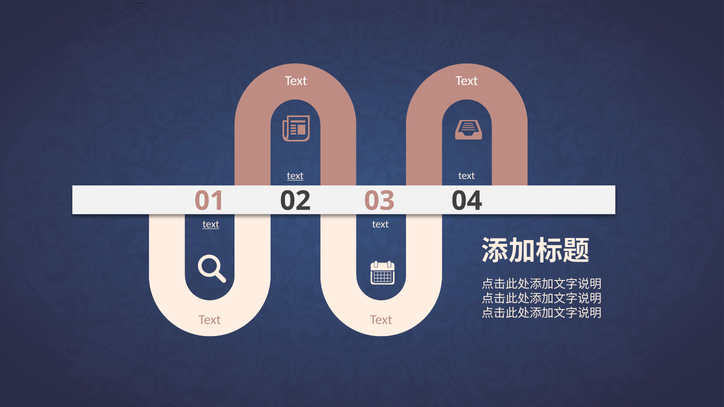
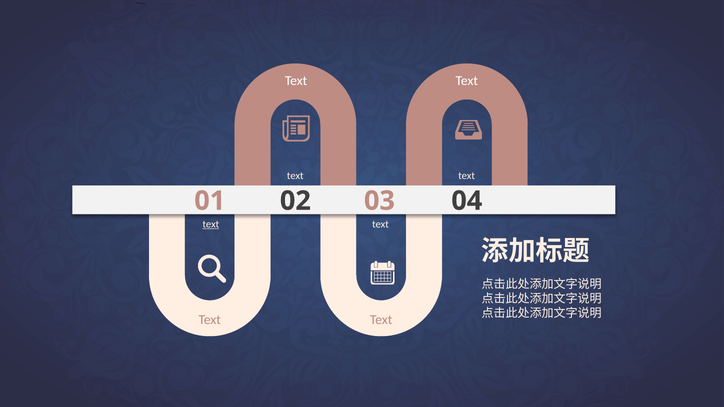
text underline: present -> none (295, 176)
